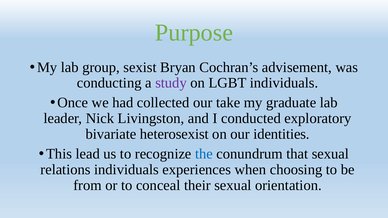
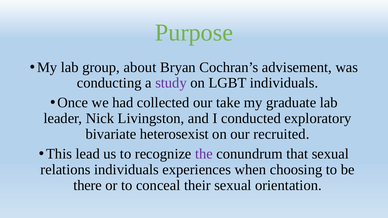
sexist: sexist -> about (140, 67)
identities: identities -> recruited (281, 134)
the colour: blue -> purple (204, 154)
from: from -> there (88, 185)
